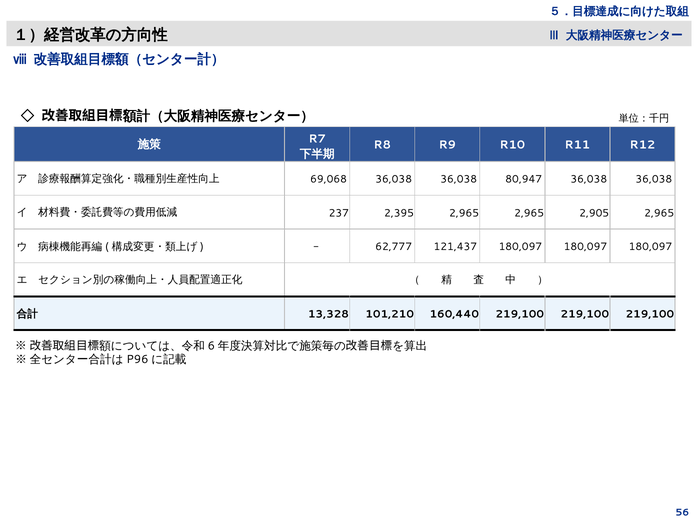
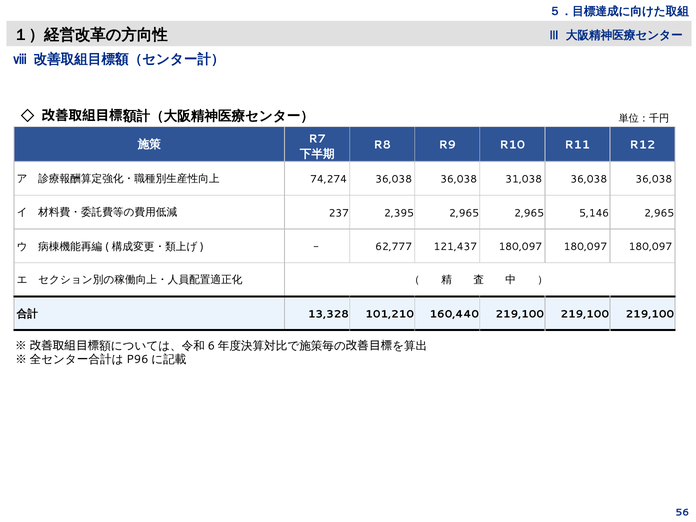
69,068: 69,068 -> 74,274 (329, 179)
80,947: 80,947 -> 31,038 (524, 179)
2,905: 2,905 -> 5,146 (594, 213)
